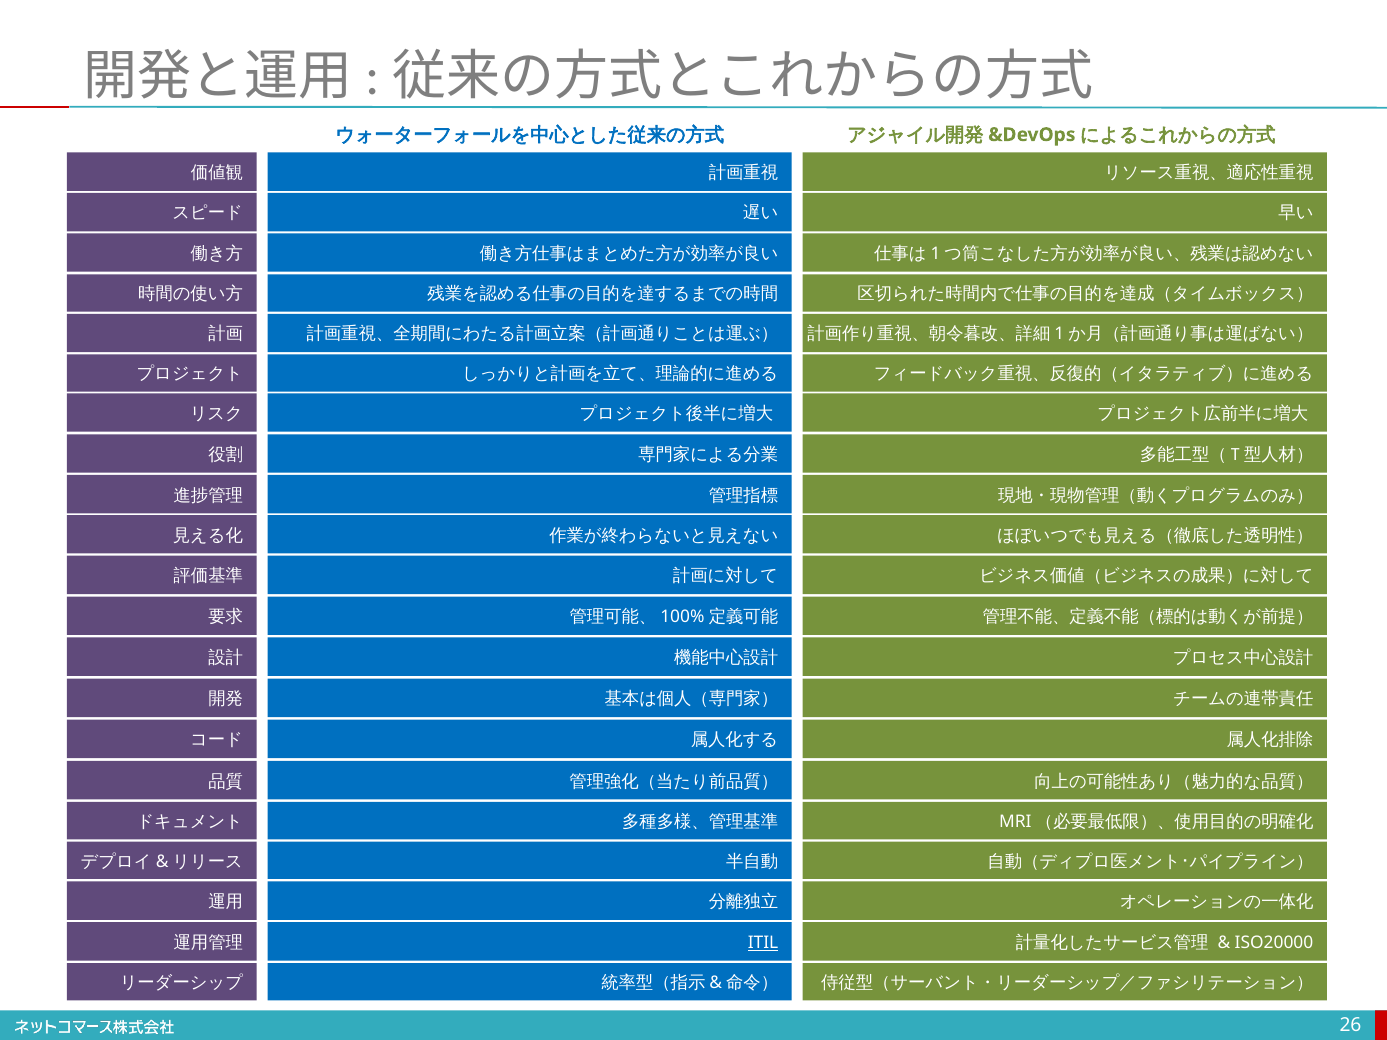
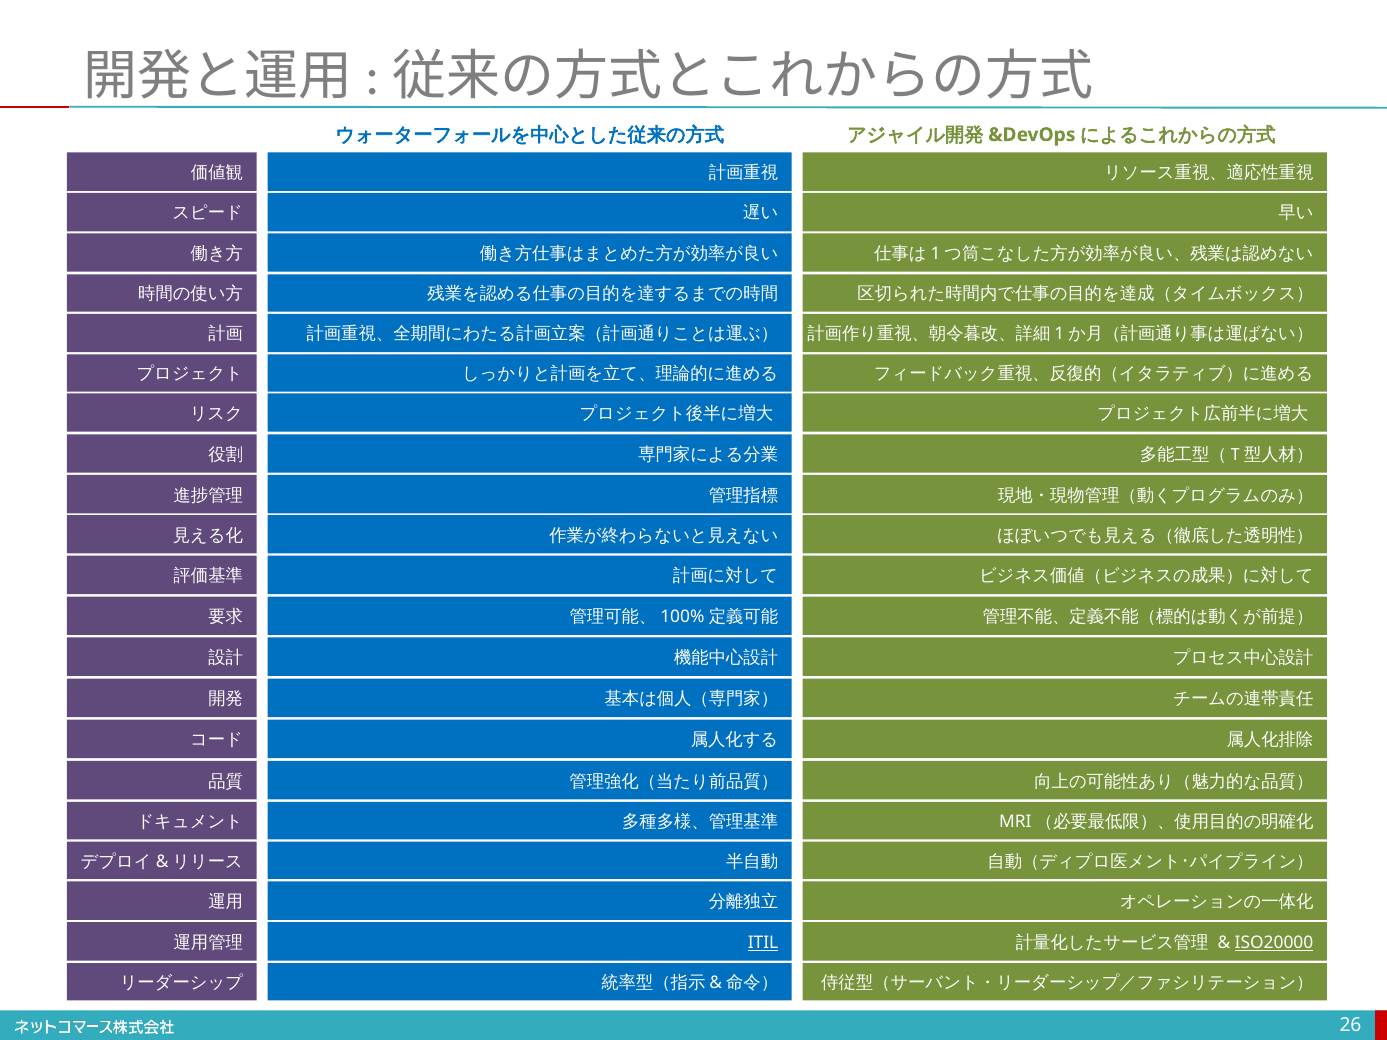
ISO20000 underline: none -> present (1274, 943)
